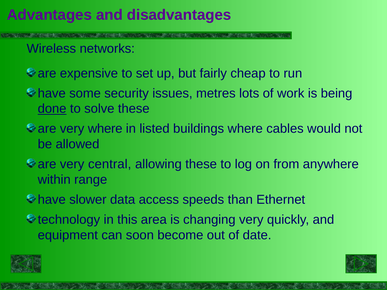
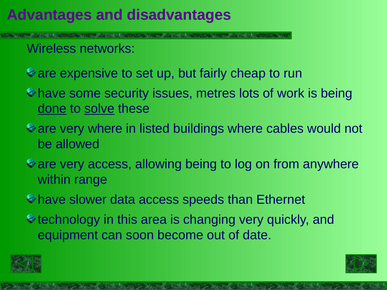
solve underline: none -> present (99, 109)
very central: central -> access (110, 164)
allowing these: these -> being (201, 164)
